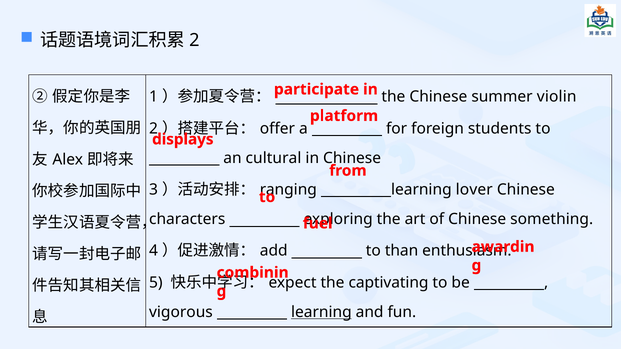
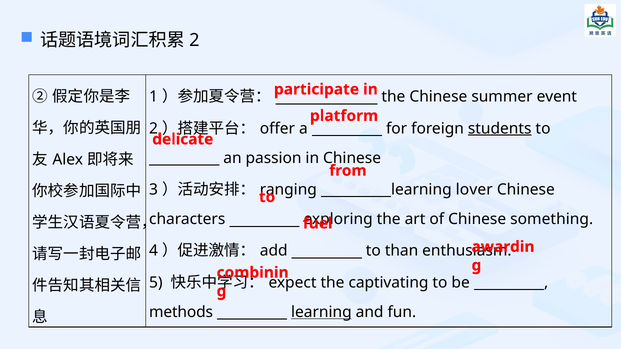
violin: violin -> event (557, 97)
students underline: none -> present (500, 129)
displays: displays -> delicate (183, 139)
cultural: cultural -> passion (274, 158)
vigorous: vigorous -> methods (181, 312)
